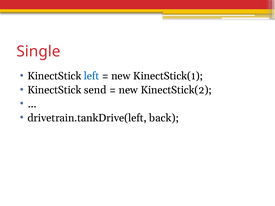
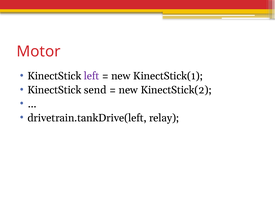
Single: Single -> Motor (39, 51)
left colour: blue -> purple (92, 76)
back: back -> relay (164, 118)
